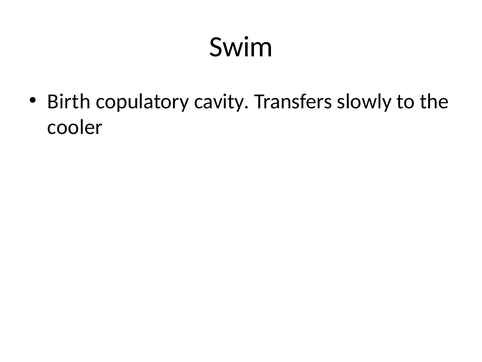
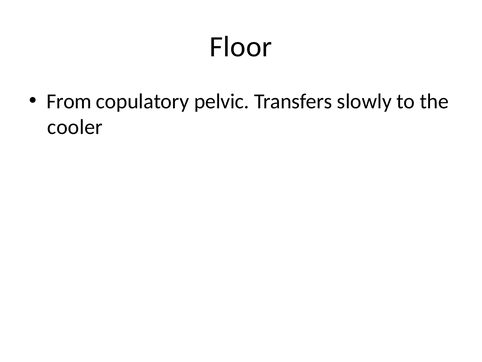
Swim: Swim -> Floor (241, 47)
Birth: Birth -> From (69, 101)
cavity: cavity -> pelvic (222, 101)
